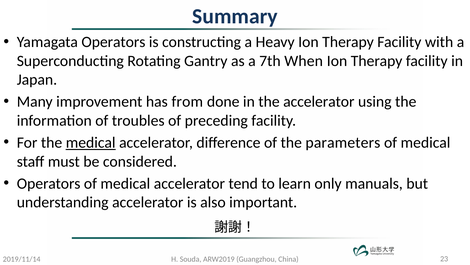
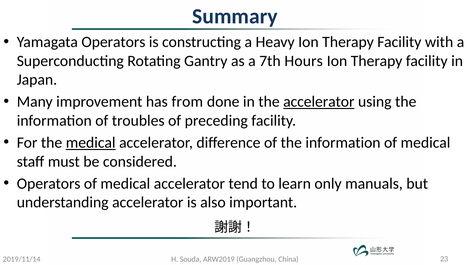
When: When -> Hours (304, 61)
accelerator underline: none -> present (319, 102)
of the parameters: parameters -> information (343, 142)
